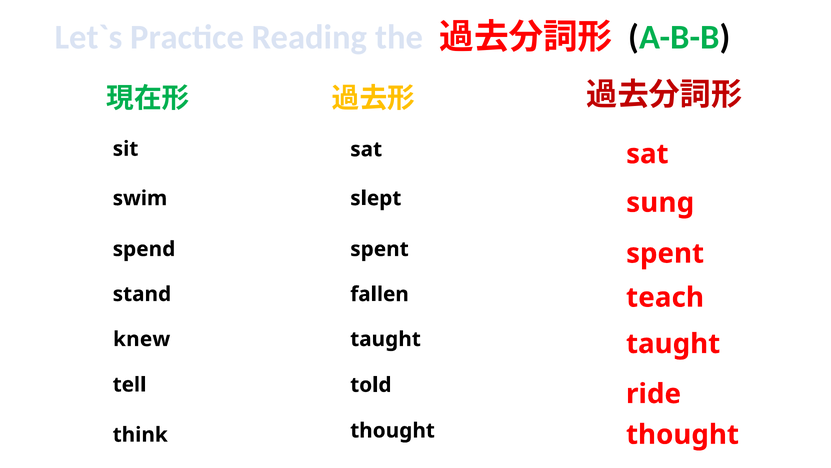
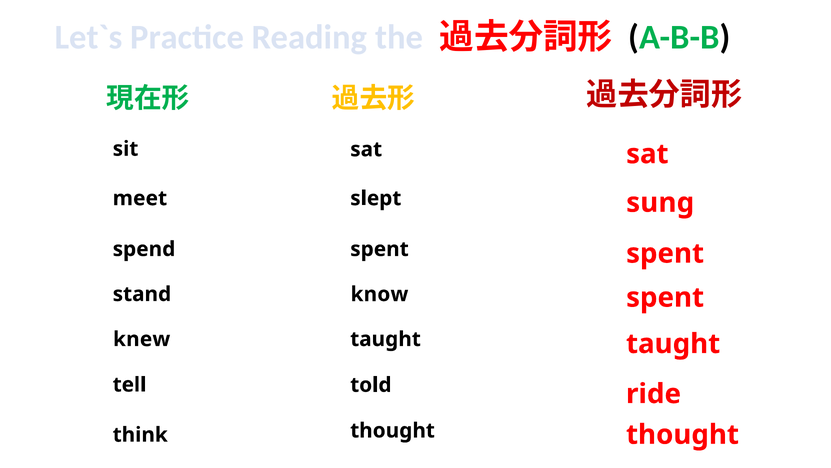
swim: swim -> meet (140, 198)
fallen: fallen -> know (379, 294)
teach: teach -> spent (665, 297)
